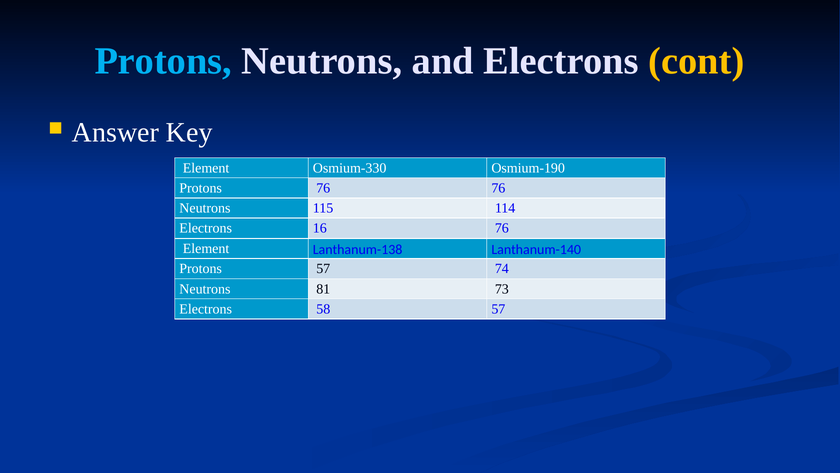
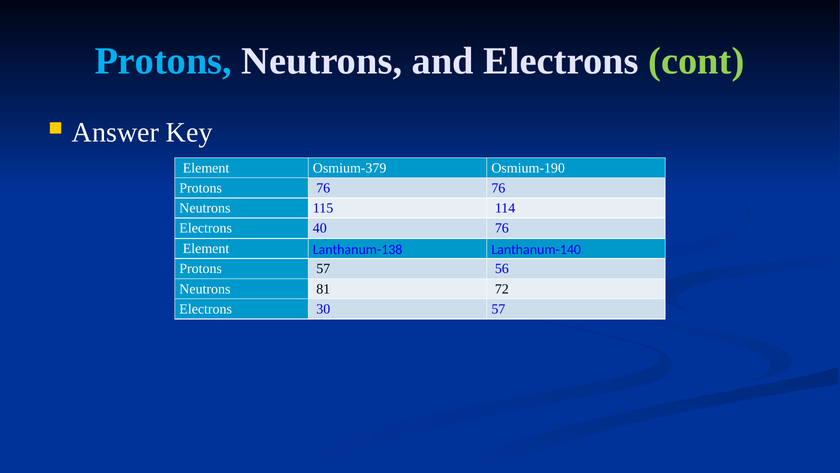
cont colour: yellow -> light green (696, 61)
Osmium-330: Osmium-330 -> Osmium-379 (350, 168)
16: 16 -> 40 (320, 228)
74: 74 -> 56 (502, 269)
73: 73 -> 72 (502, 289)
58: 58 -> 30 (323, 309)
